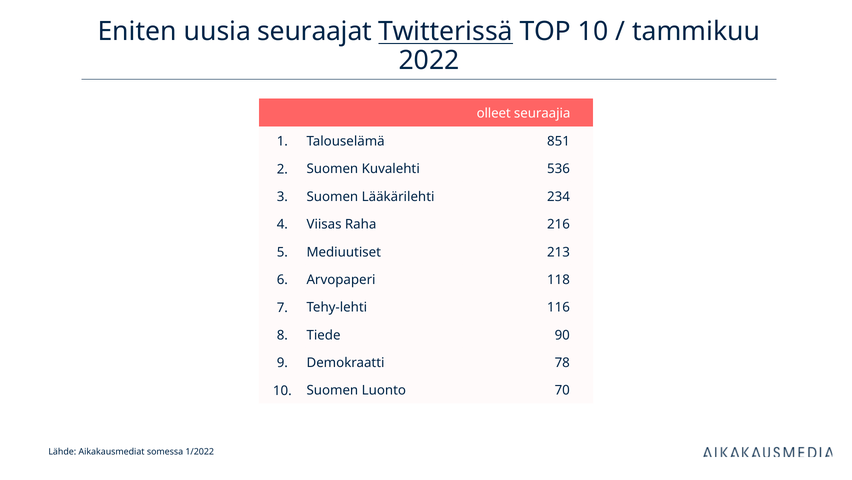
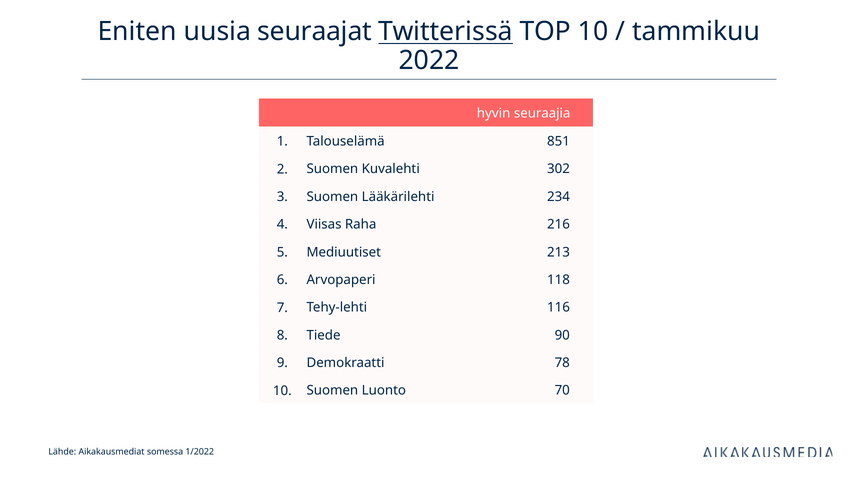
olleet: olleet -> hyvin (494, 113)
536: 536 -> 302 (558, 169)
